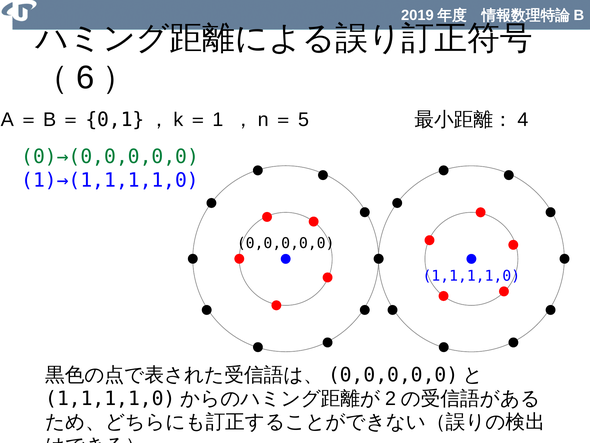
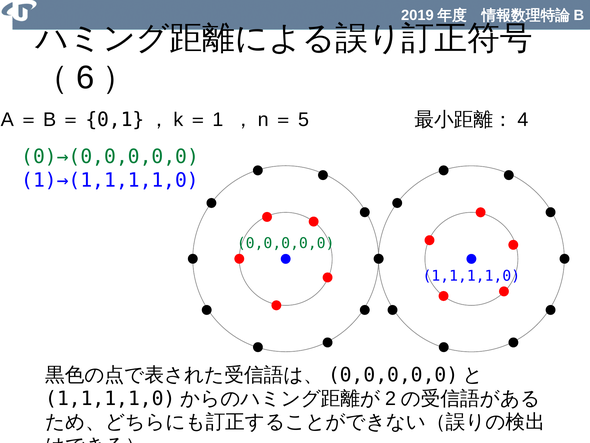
0,0,0,0,0 colour: black -> green (286, 243)
